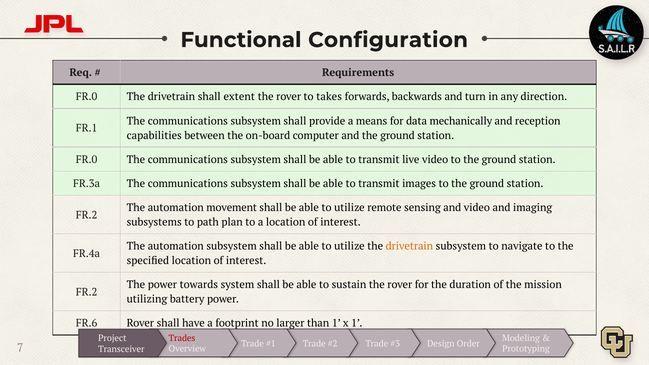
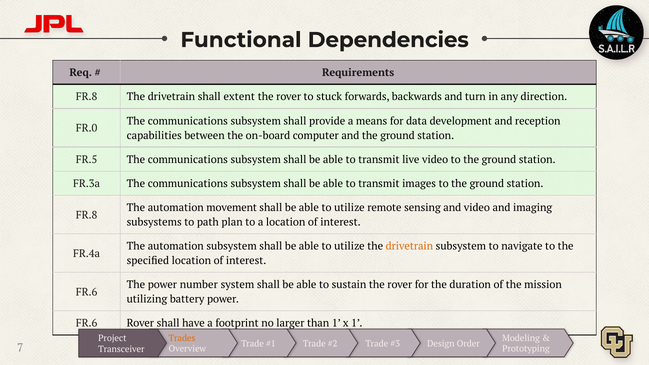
Configuration: Configuration -> Dependencies (388, 40)
FR.0: FR.0 -> FR.8 (87, 97)
takes: takes -> stuck (329, 97)
mechanically: mechanically -> development (461, 121)
FR.1: FR.1 -> FR.0 (87, 128)
FR.0: FR.0 -> FR.5 (87, 160)
FR.2: FR.2 -> FR.8 (87, 215)
towards: towards -> number (199, 285)
FR.2: FR.2 -> FR.6 (87, 292)
Trades colour: red -> orange (182, 338)
